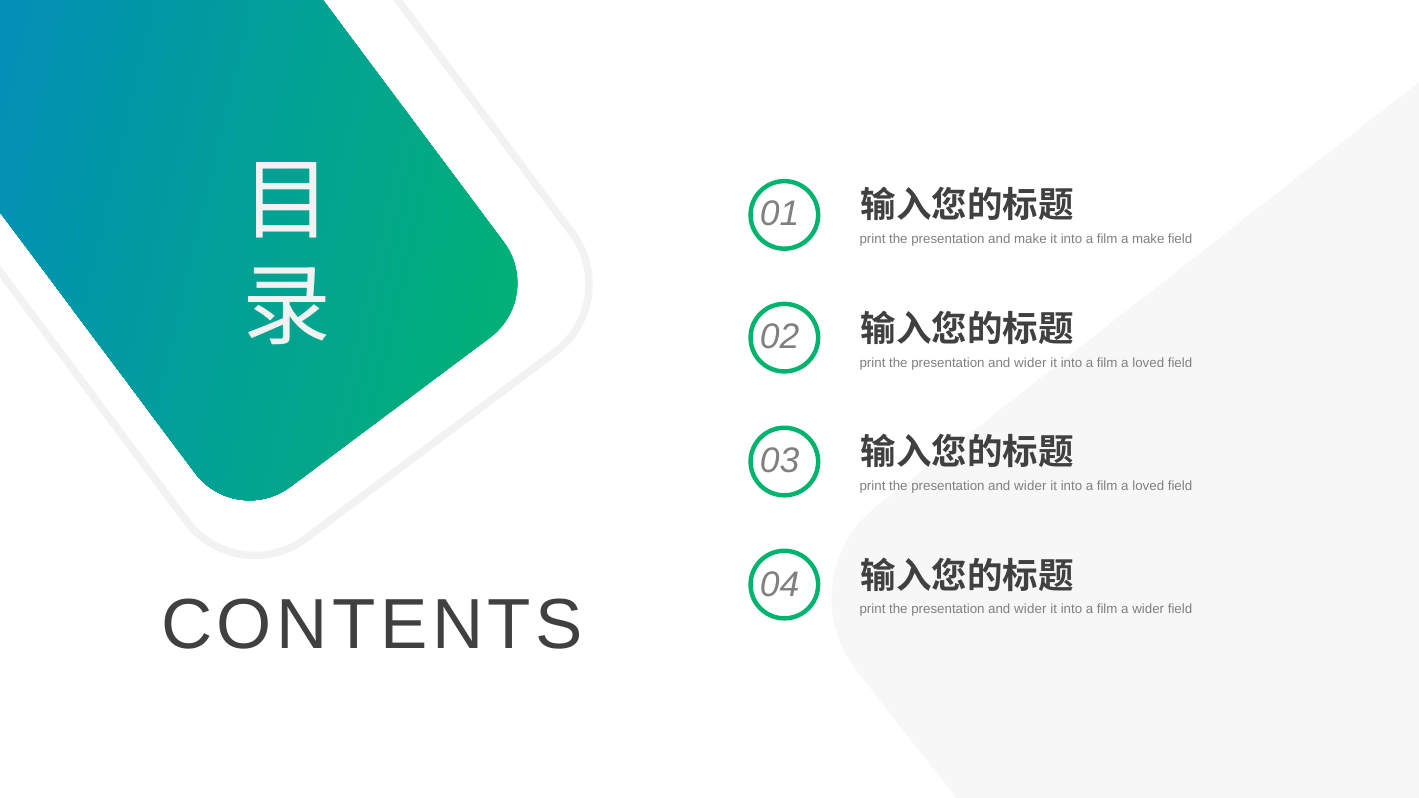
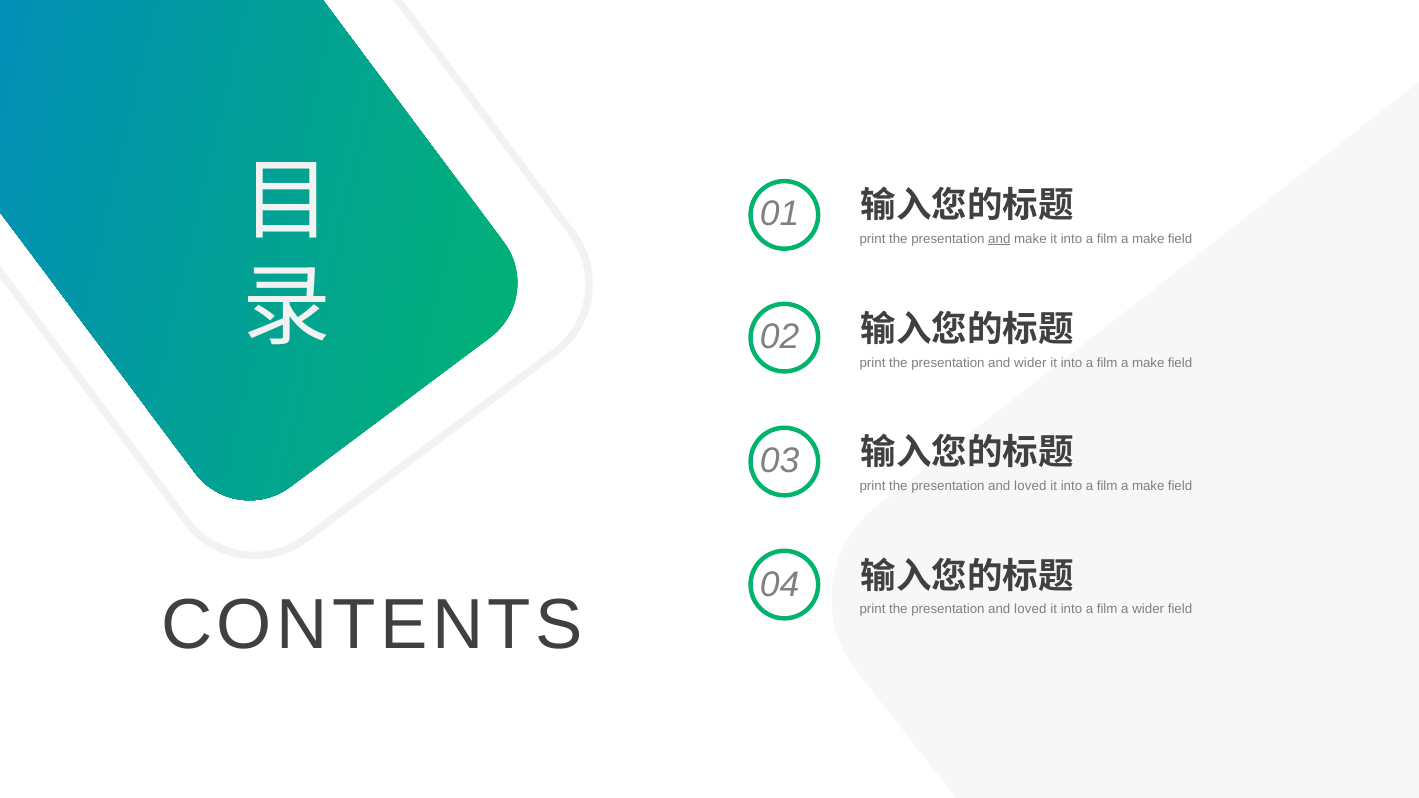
and underline: none -> present (999, 239)
loved: loved -> make (1148, 363)
wider: wider -> loved (1030, 486)
loved: loved -> make (1148, 486)
wider: wider -> loved (1030, 609)
